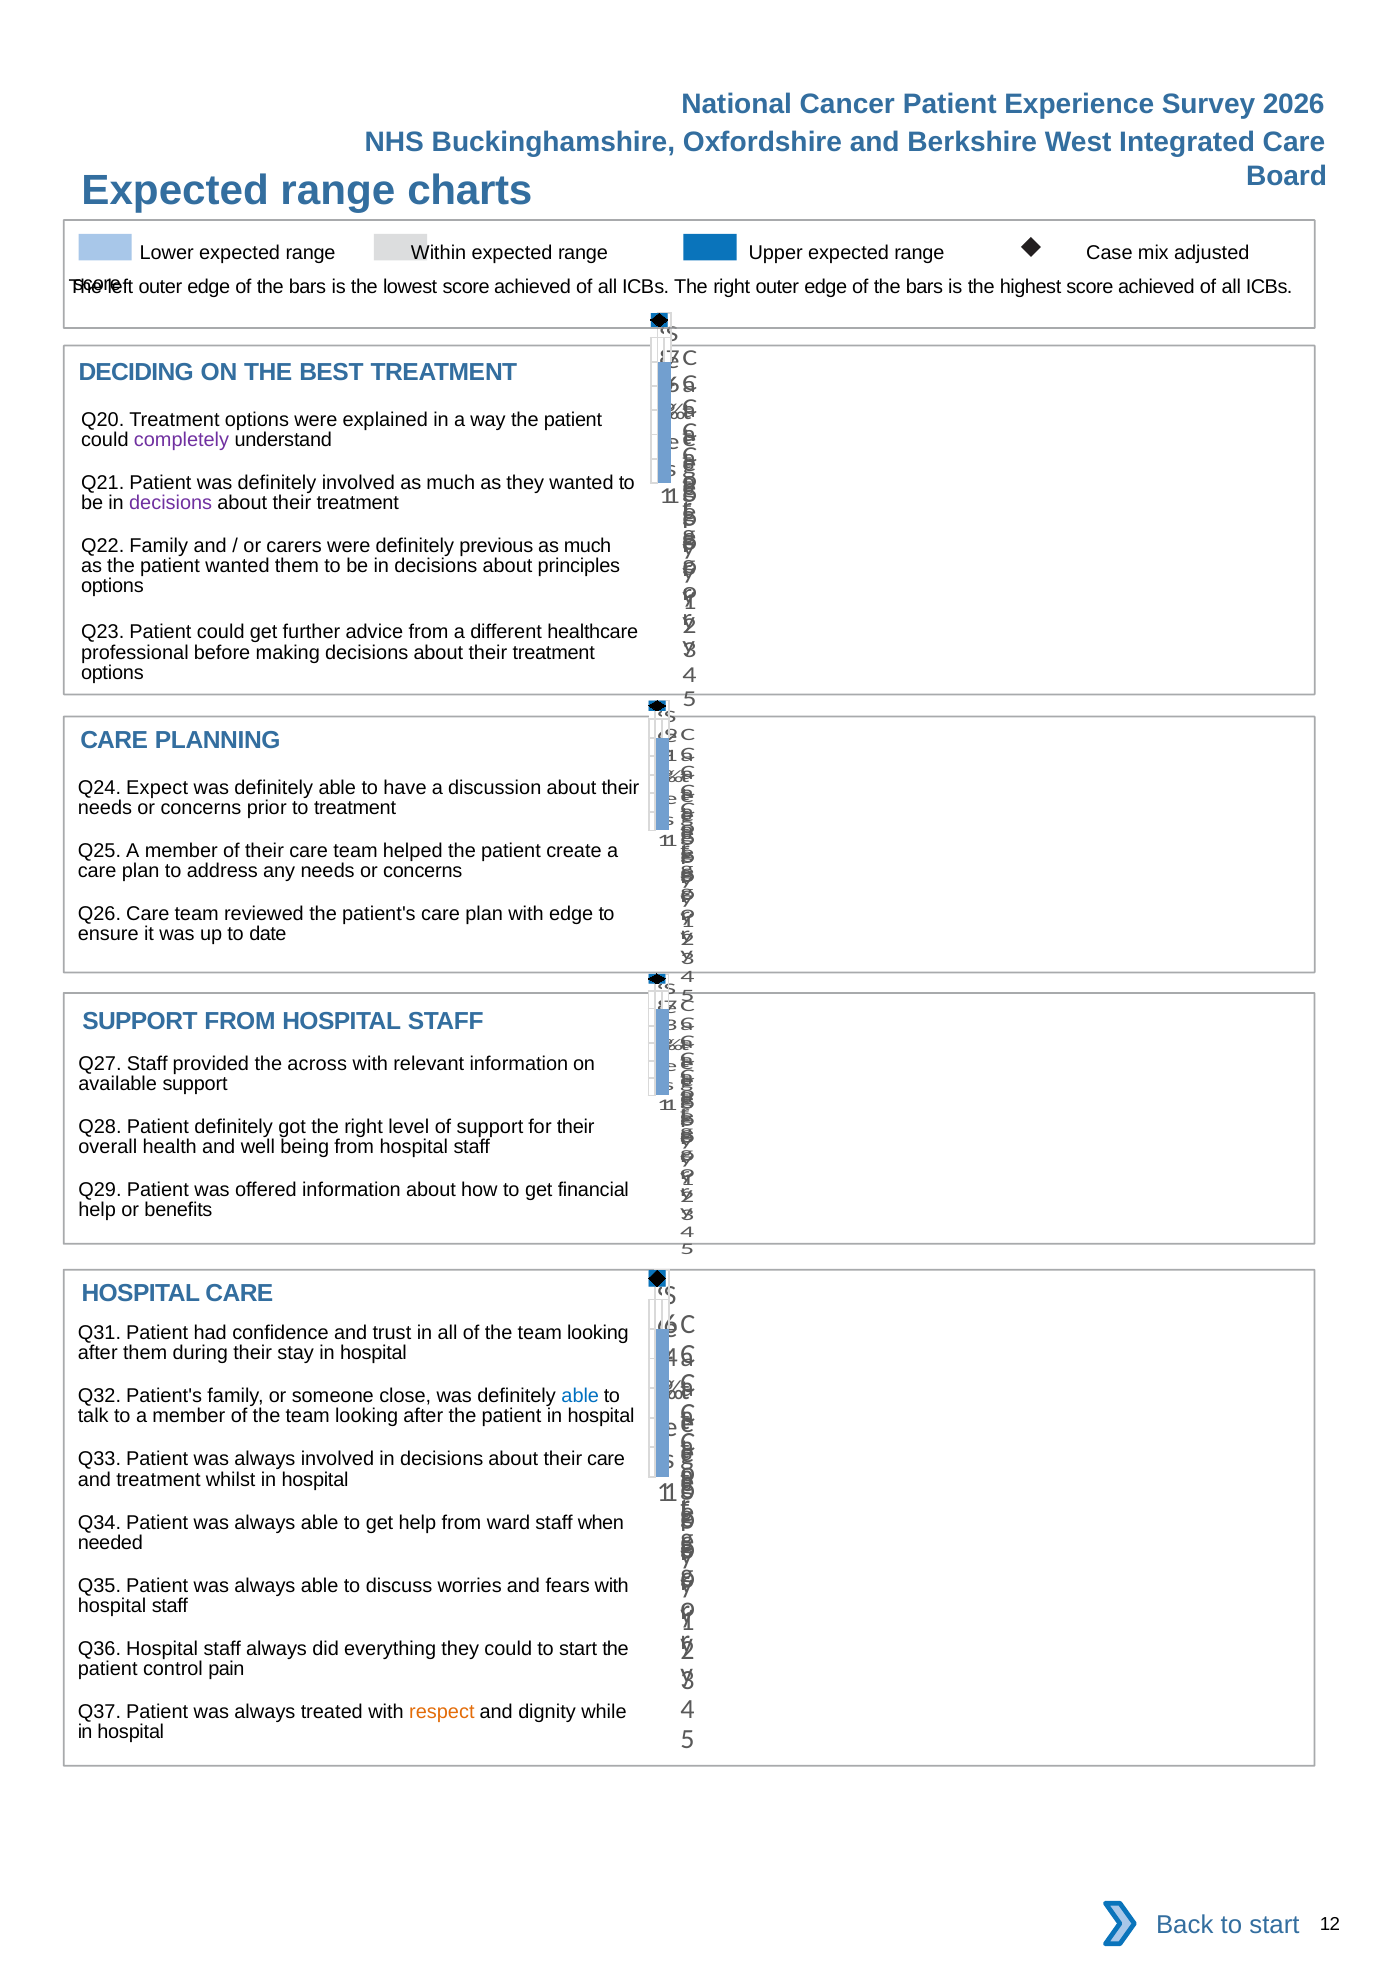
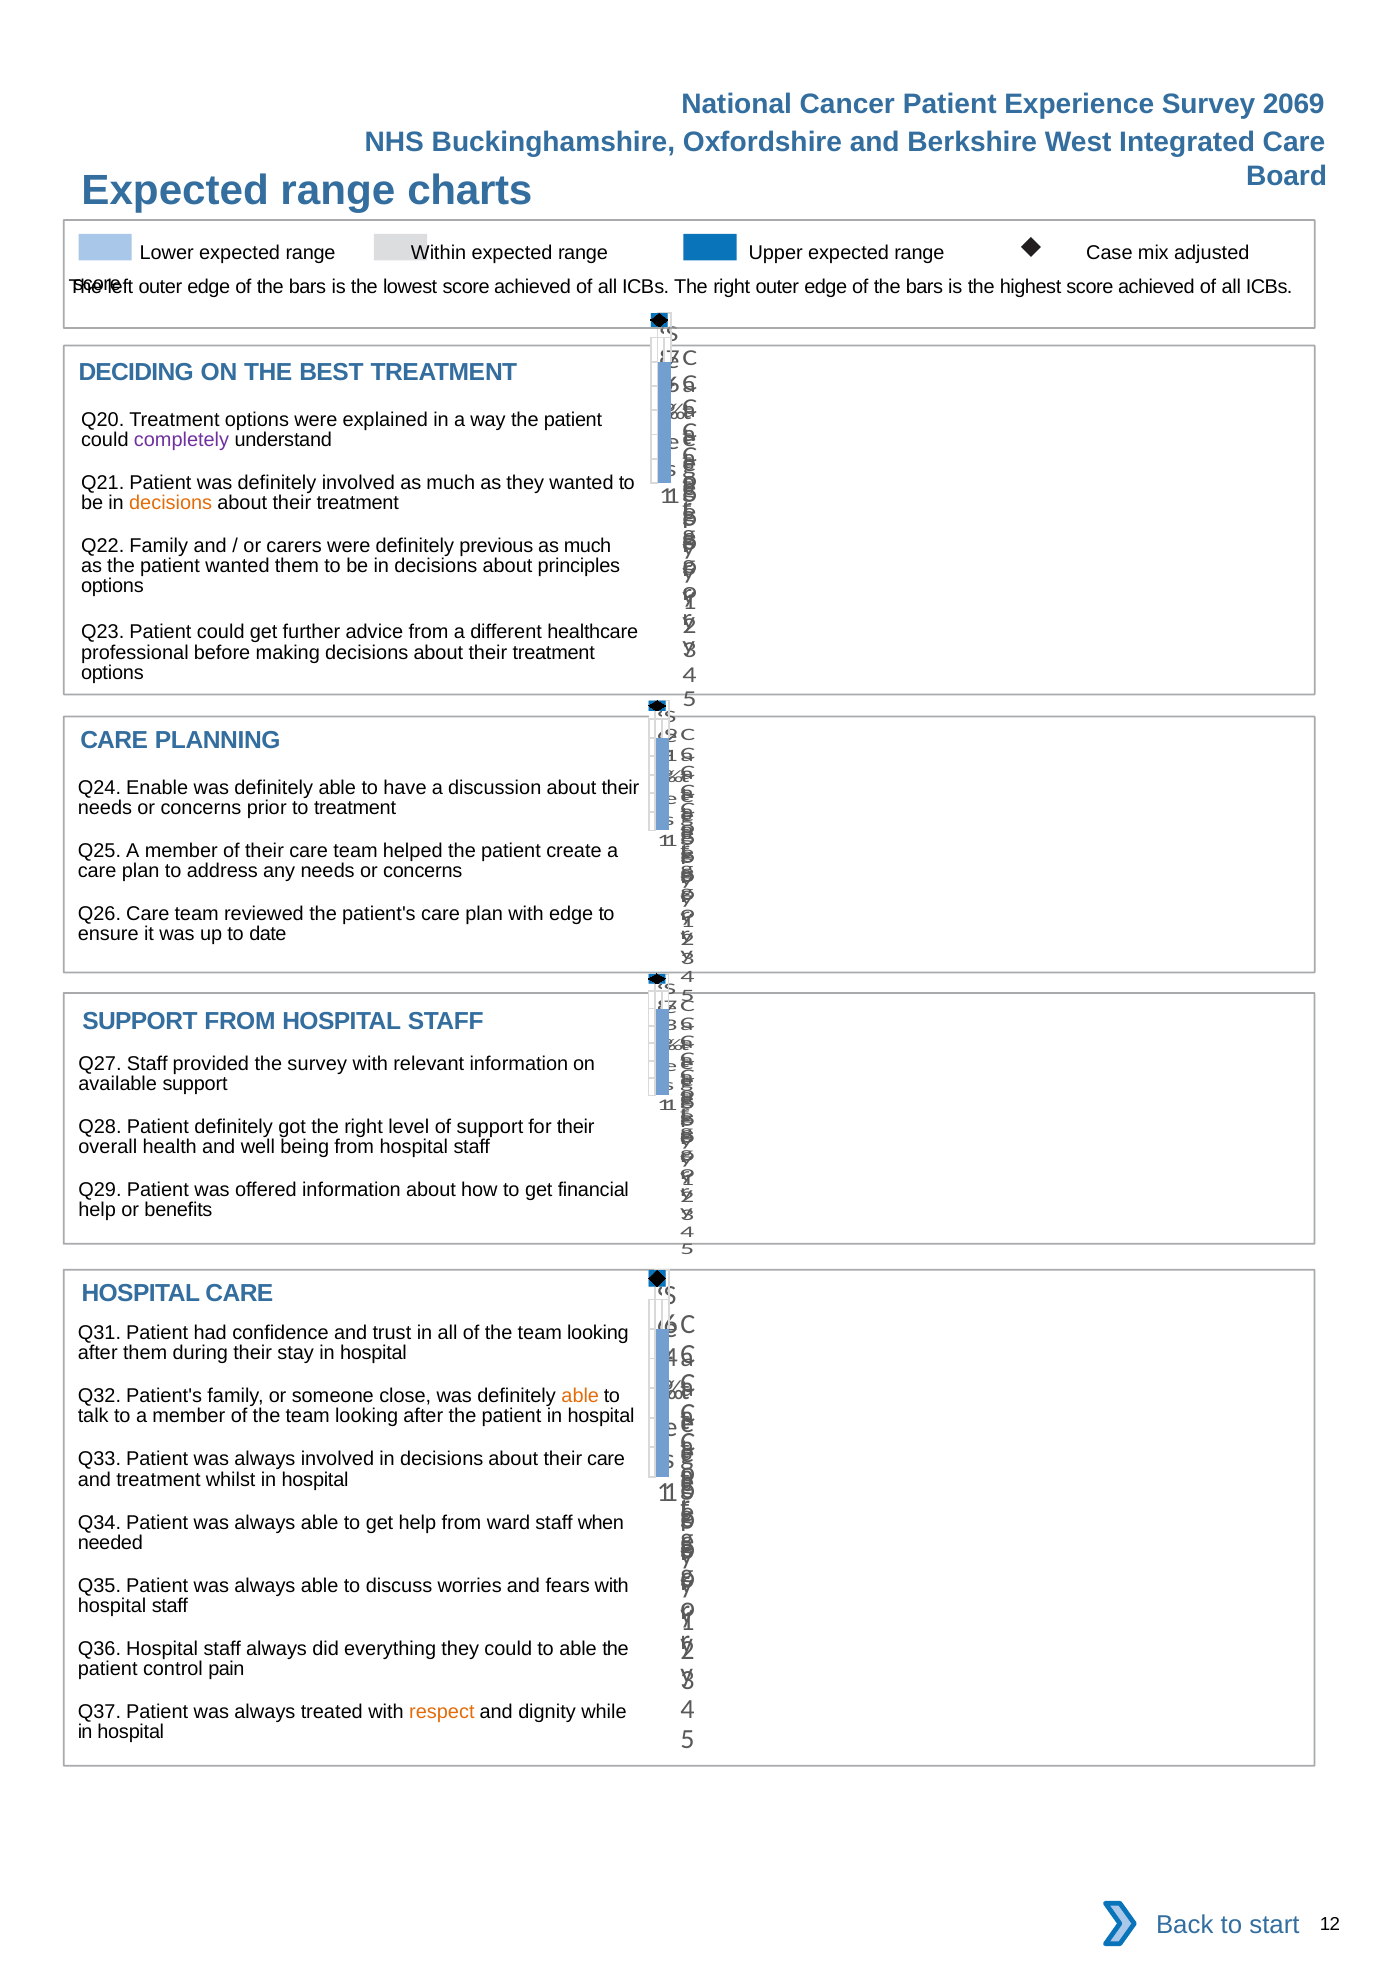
2026: 2026 -> 2069 (1294, 104)
decisions colour: purple -> orange (171, 503)
Expect: Expect -> Enable (157, 788)
the across: across -> survey (317, 1064)
able colour: blue -> orange (580, 1396)
could to start: start -> able (578, 1649)
